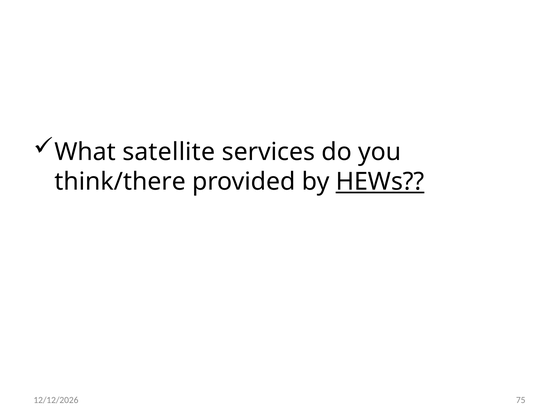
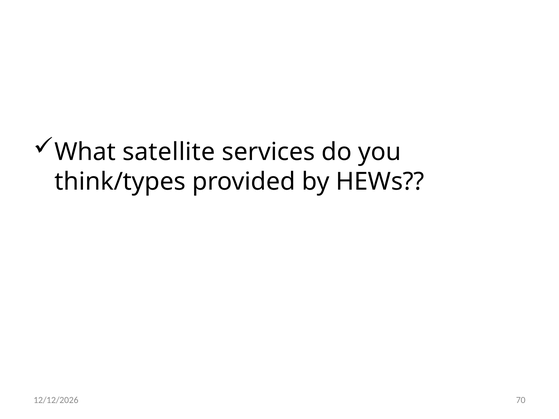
think/there: think/there -> think/types (120, 182)
HEWs underline: present -> none (380, 182)
75: 75 -> 70 (521, 400)
